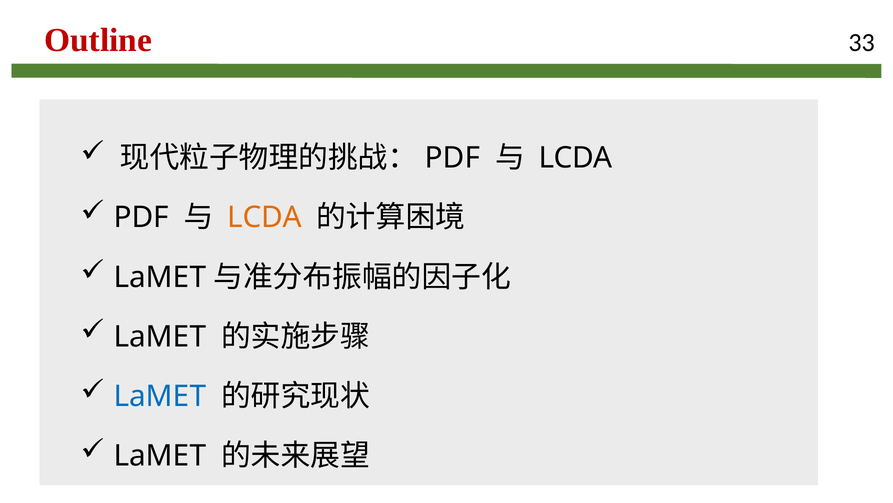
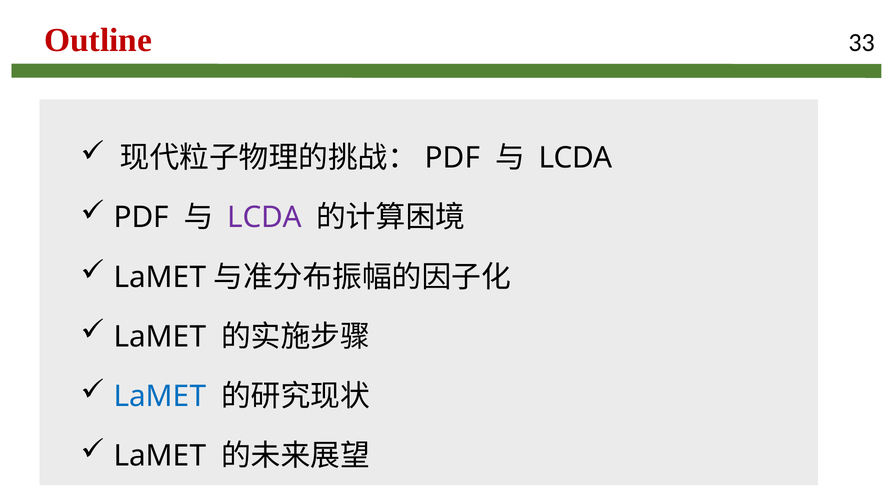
LCDA colour: orange -> purple (264, 217)
